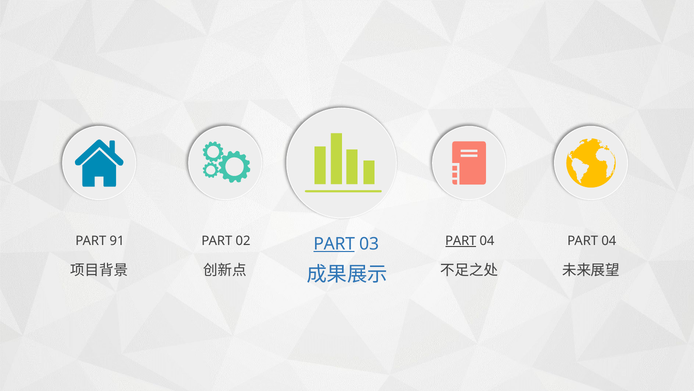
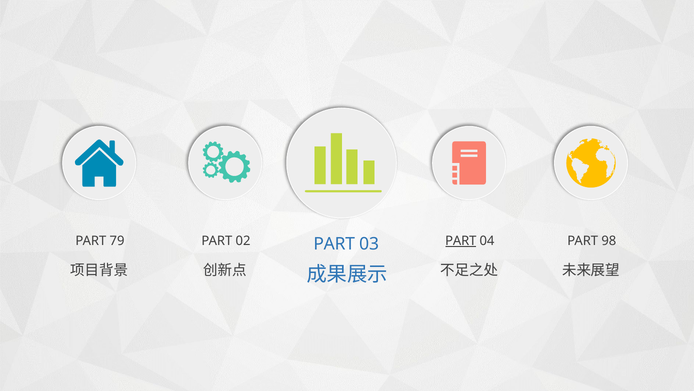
91: 91 -> 79 (117, 241)
04 PART 04: 04 -> 98 (609, 241)
PART underline: present -> none (334, 244)
